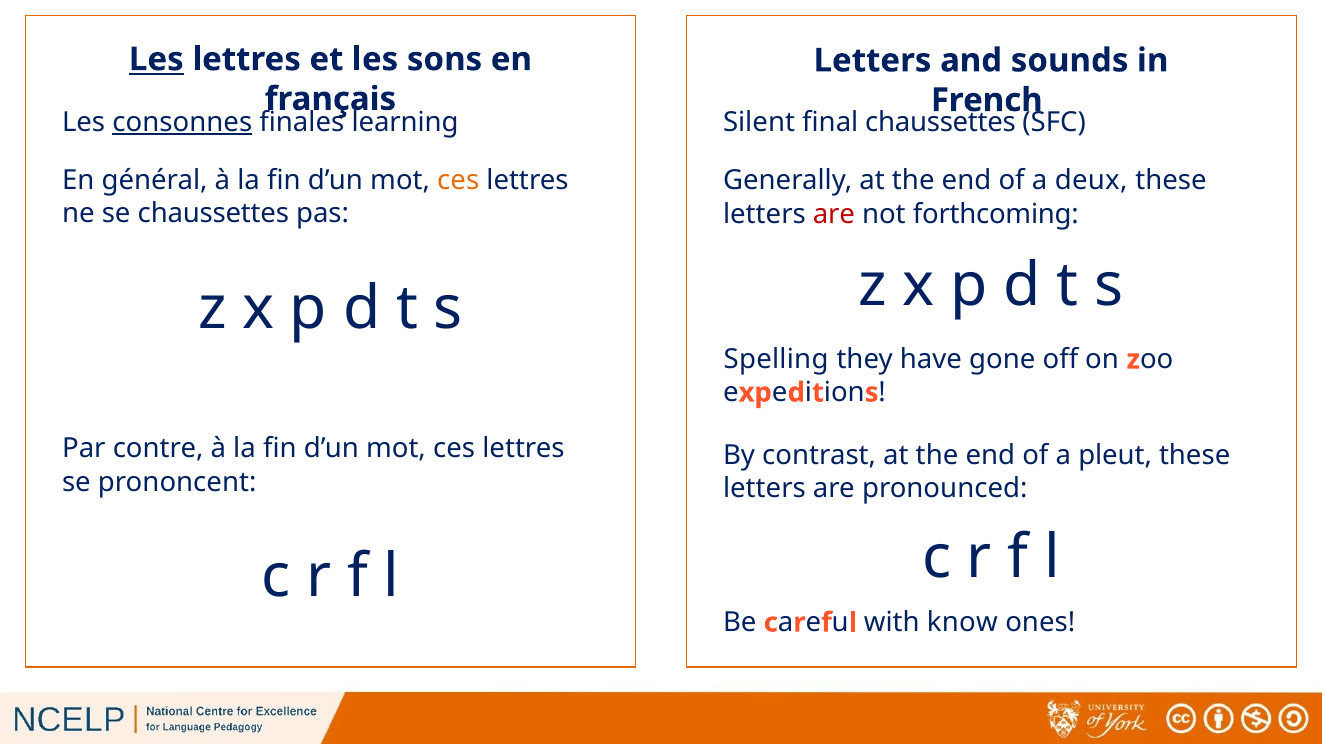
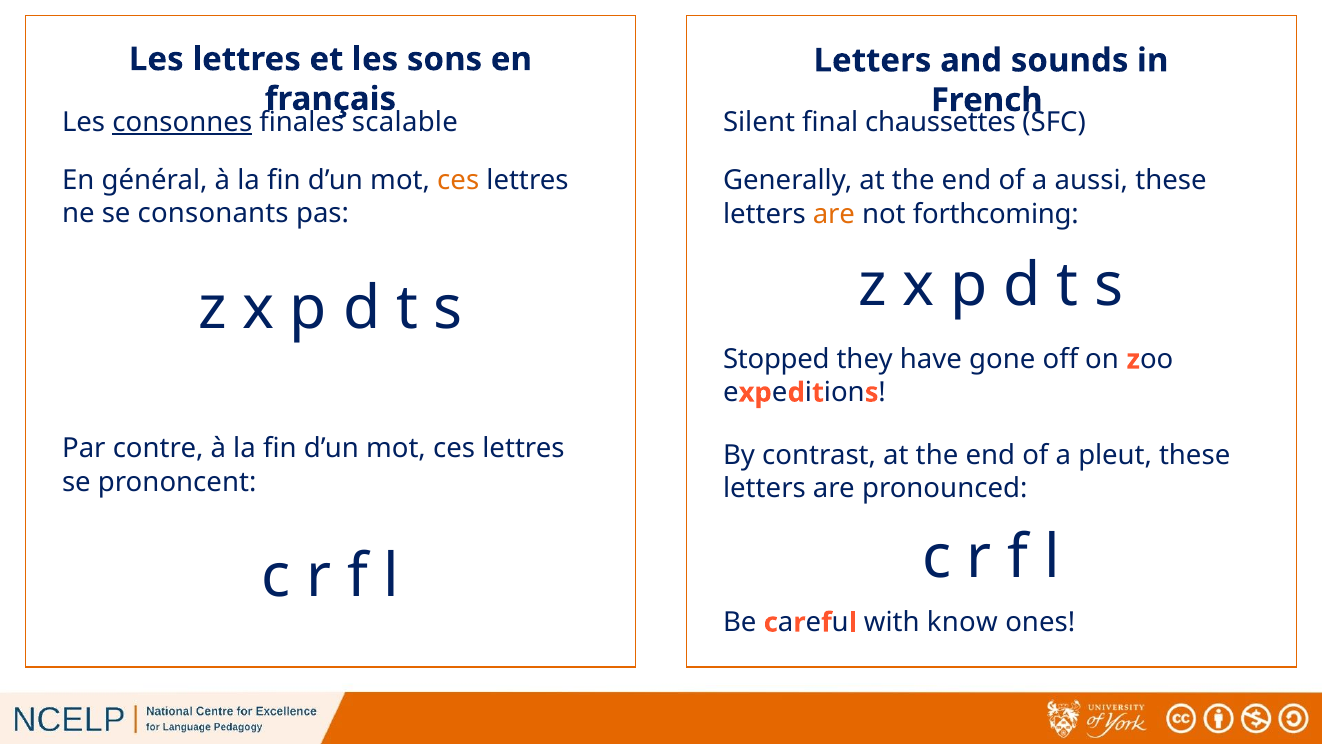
Les underline: present -> none (156, 59)
learning: learning -> scalable (405, 122)
deux: deux -> aussi (1091, 181)
se chaussettes: chaussettes -> consonants (213, 214)
are colour: red -> orange (834, 214)
Spelling: Spelling -> Stopped (776, 359)
